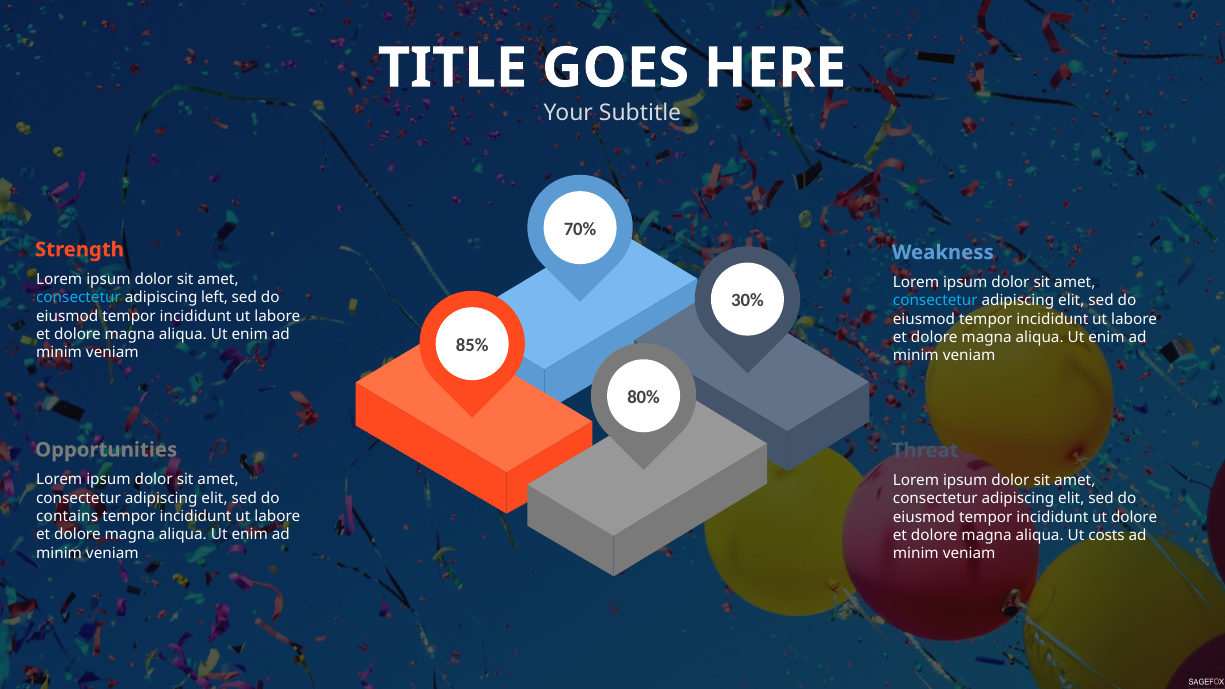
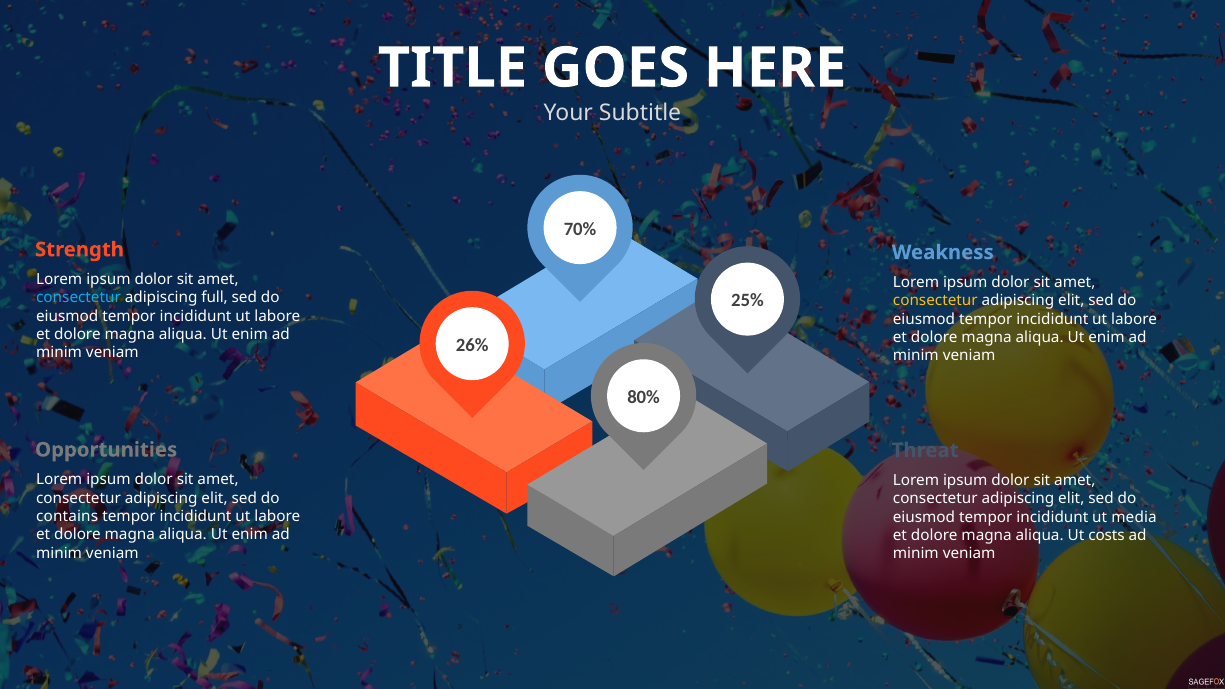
30%: 30% -> 25% (747, 300)
left: left -> full (215, 298)
consectetur colour: light blue -> yellow (935, 301)
85%: 85% -> 26% (472, 345)
ut dolore: dolore -> media (1134, 517)
